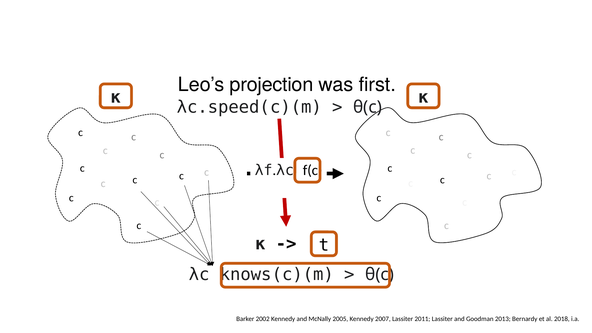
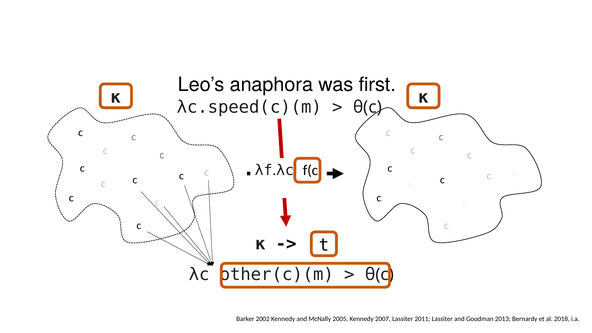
projection: projection -> anaphora (271, 85)
knows(c)(m: knows(c)(m -> other(c)(m (277, 274)
